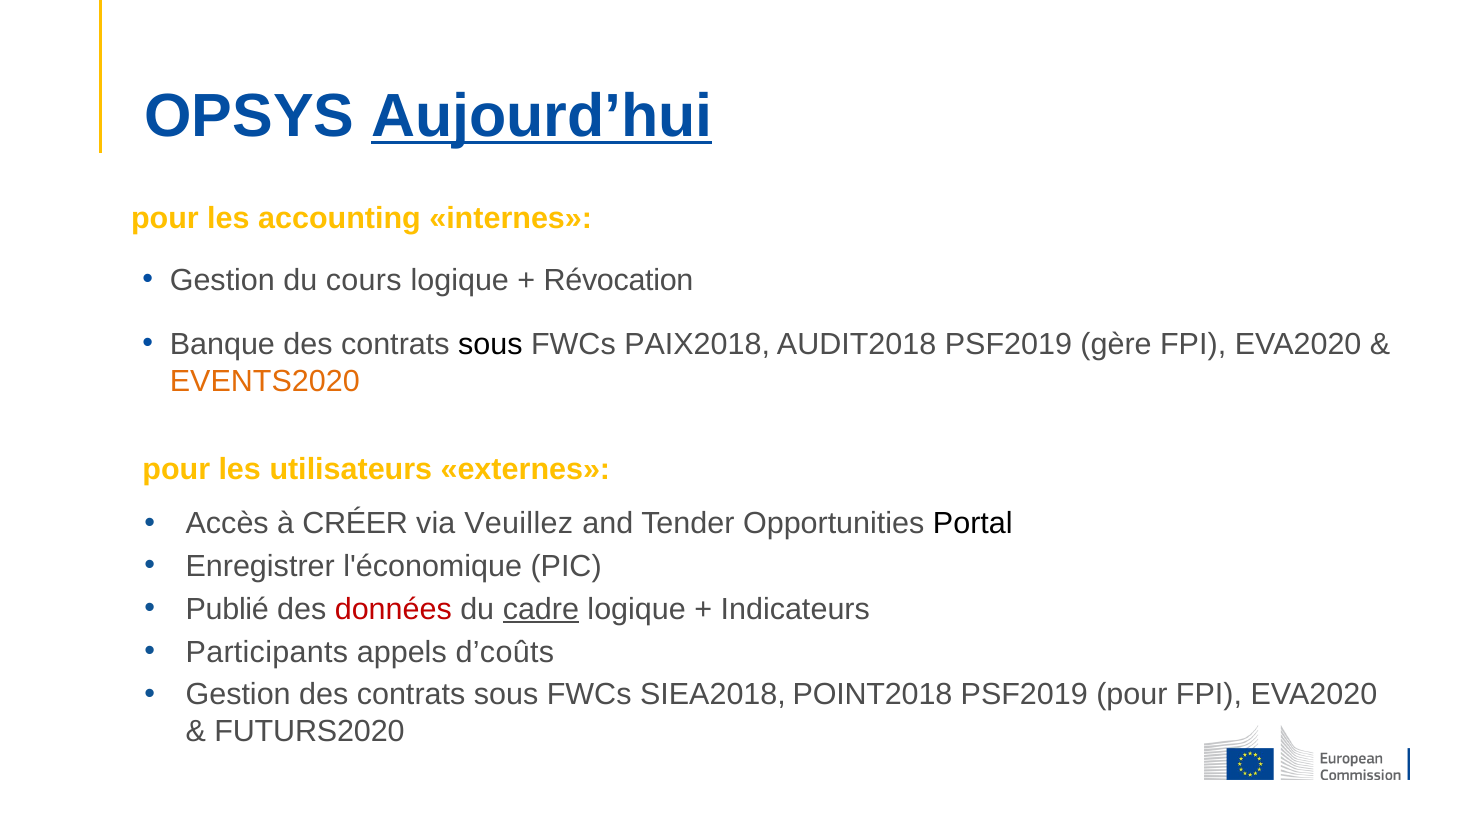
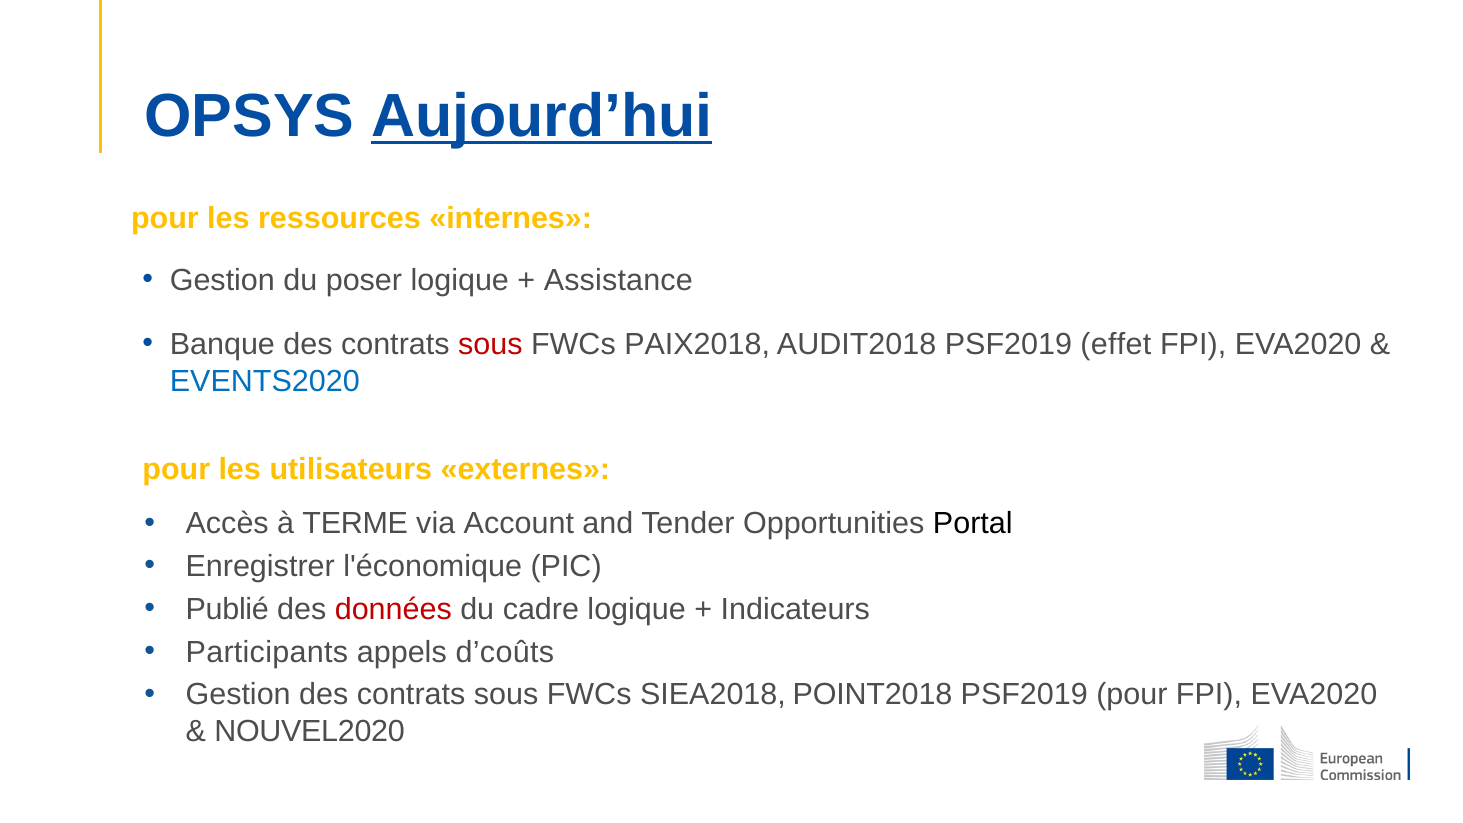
accounting: accounting -> ressources (339, 219)
cours: cours -> poser (364, 280)
Révocation: Révocation -> Assistance (618, 280)
sous colour: black -> red (490, 344)
gère: gère -> effet (1116, 344)
EVENTS2020 colour: orange -> blue (265, 381)
CRÉER: CRÉER -> TERME (355, 524)
Veuillez: Veuillez -> Account (519, 524)
cadre underline: present -> none (541, 609)
FUTURS2020: FUTURS2020 -> NOUVEL2020 (310, 731)
